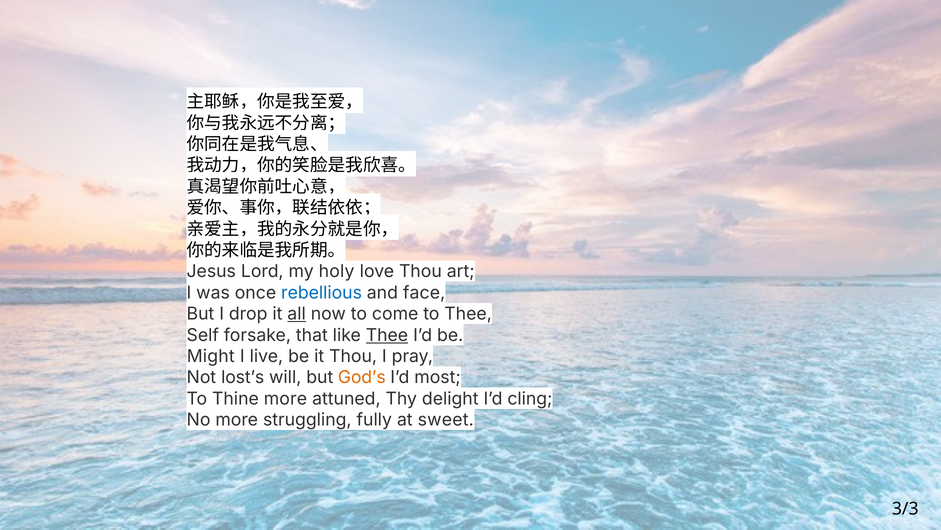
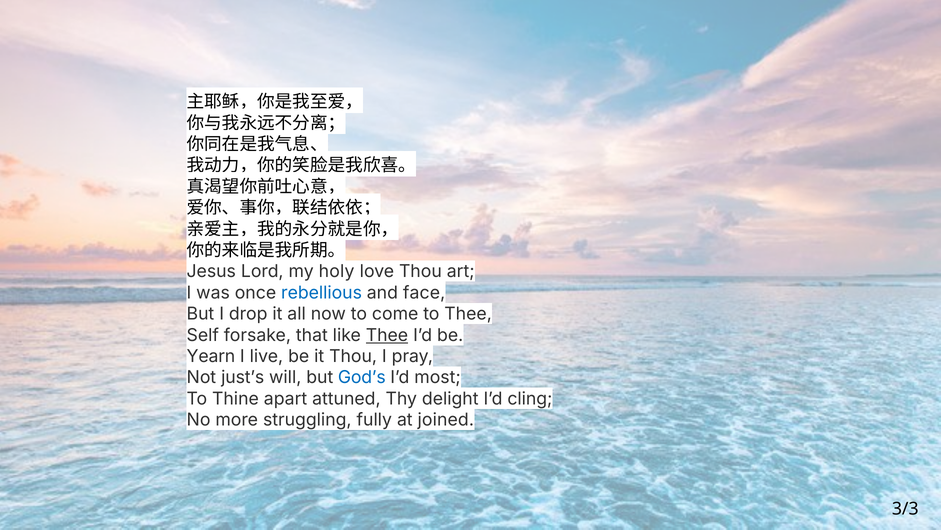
all underline: present -> none (297, 314)
Might: Might -> Yearn (211, 356)
lost’s: lost’s -> just’s (243, 377)
God’s colour: orange -> blue (362, 377)
Thine more: more -> apart (285, 398)
sweet: sweet -> joined (446, 420)
